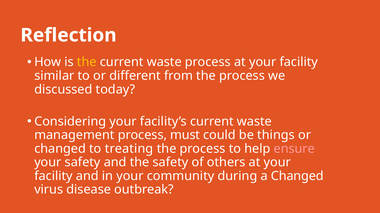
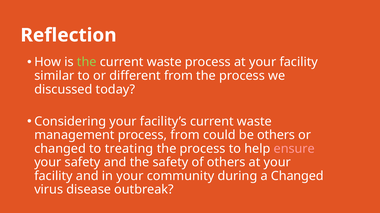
the colour: yellow -> light green (87, 62)
process must: must -> from (185, 135)
be things: things -> others (276, 135)
